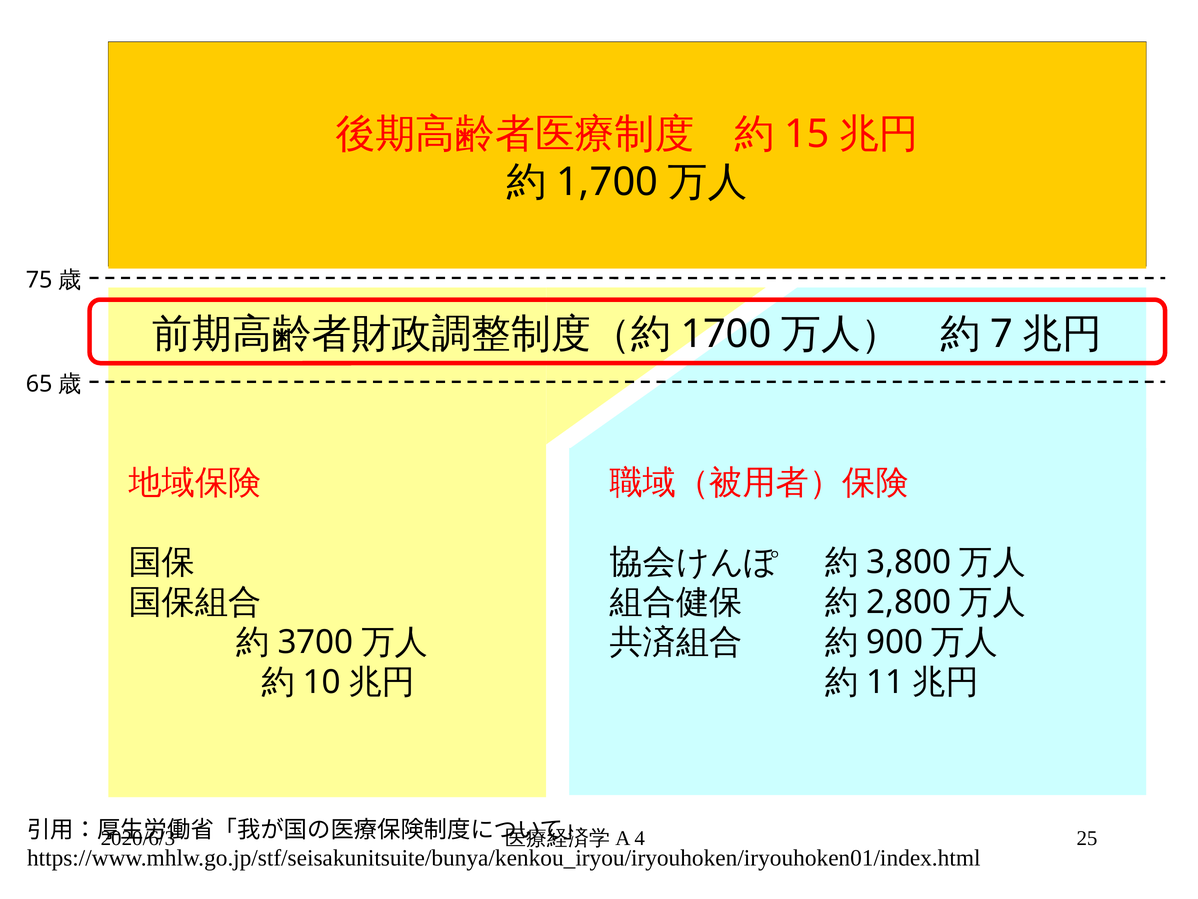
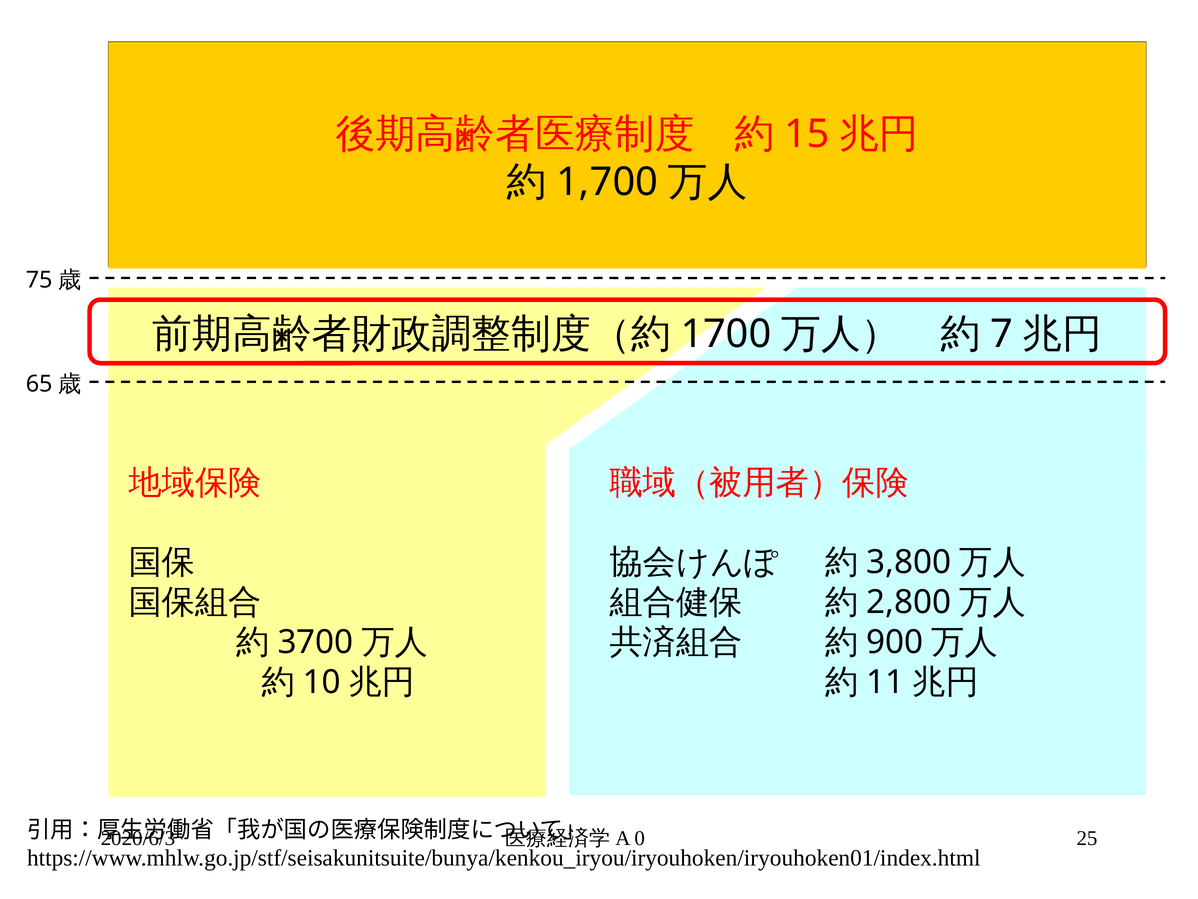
4: 4 -> 0 (640, 838)
